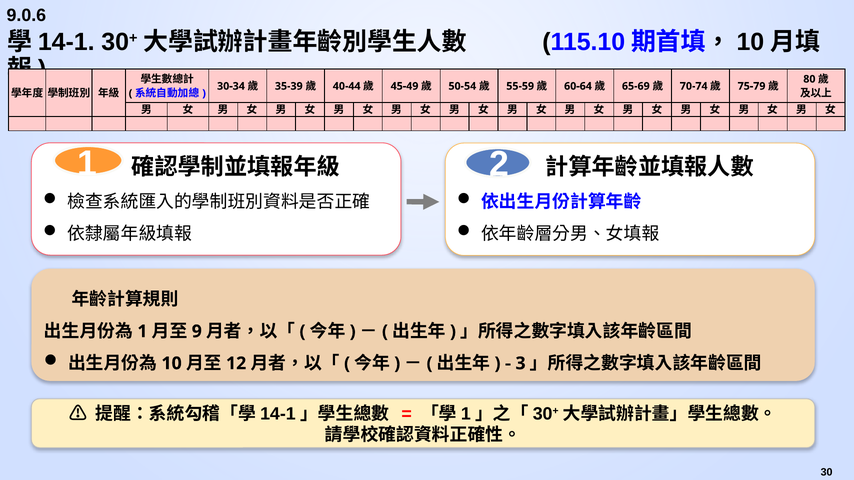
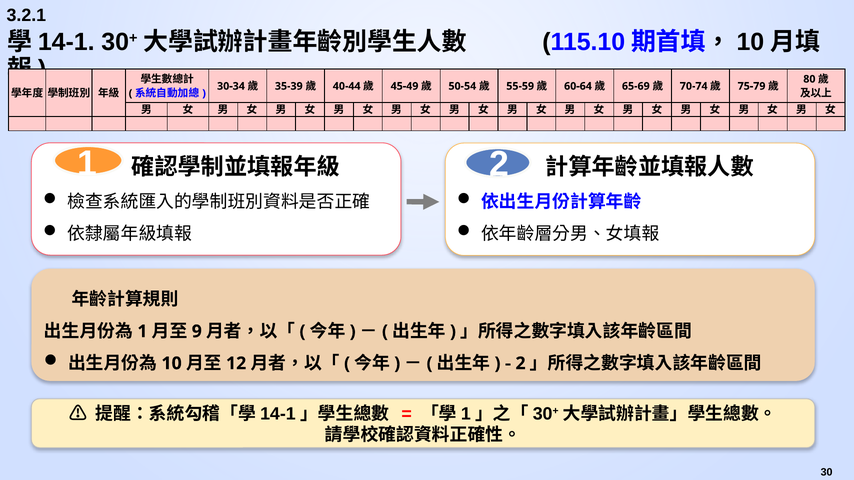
9.0.6: 9.0.6 -> 3.2.1 (26, 16)
3: 3 -> 2 (521, 364)
